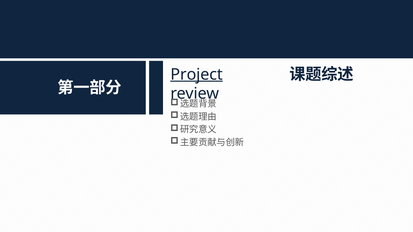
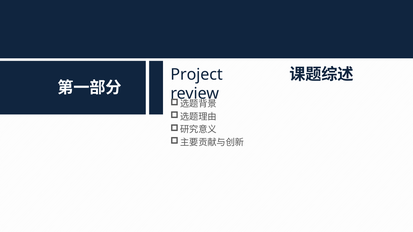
Project underline: present -> none (197, 74)
